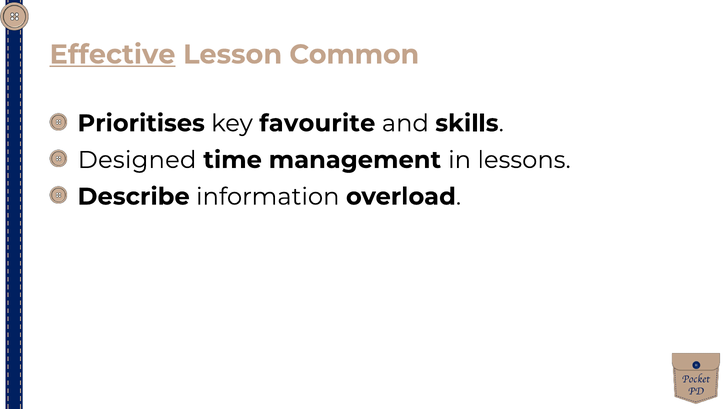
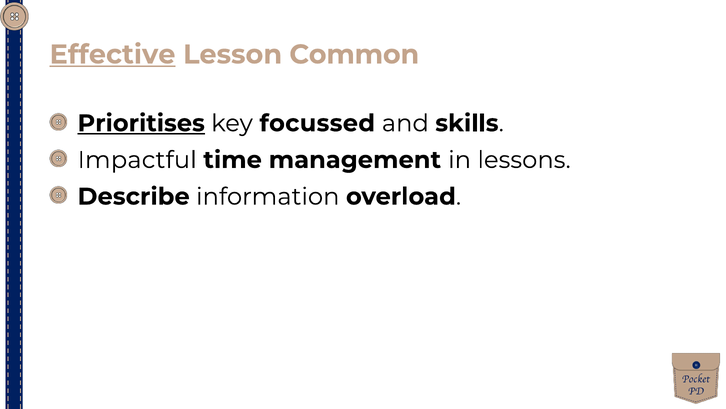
Prioritises underline: none -> present (141, 123)
favourite: favourite -> focussed (317, 123)
Designed: Designed -> Impactful (137, 160)
